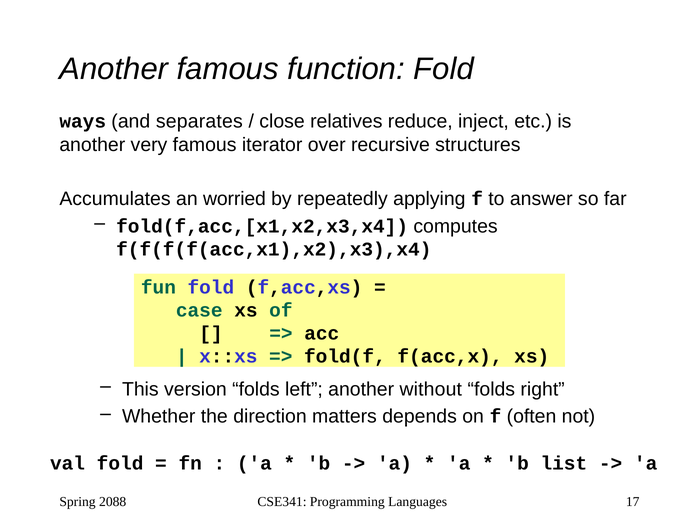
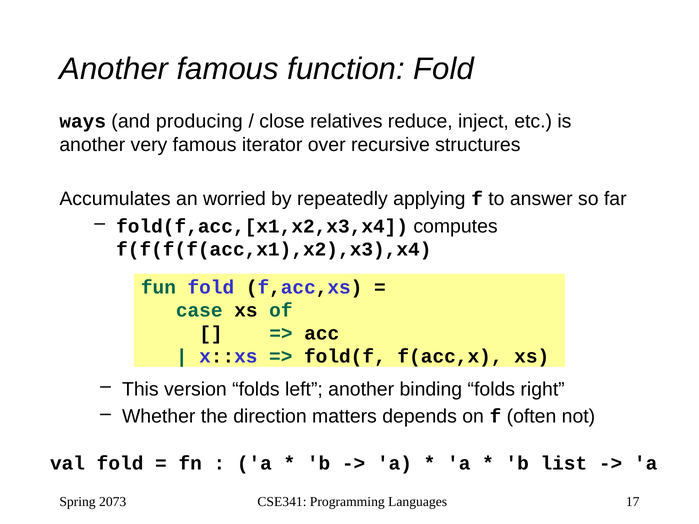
separates: separates -> producing (199, 121)
without: without -> binding (431, 389)
2088: 2088 -> 2073 (113, 502)
